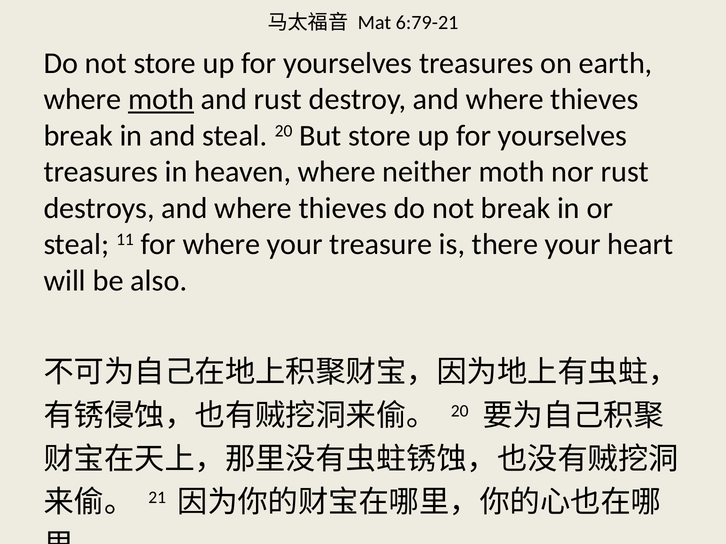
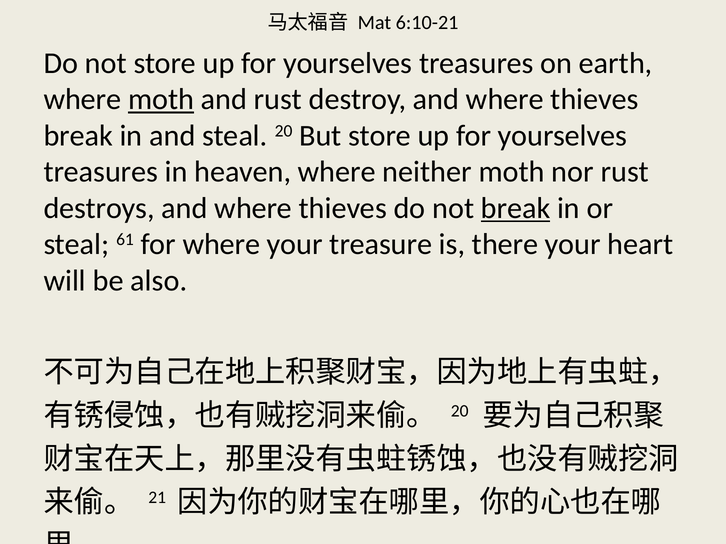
6:79-21: 6:79-21 -> 6:10-21 (427, 23)
break underline: none -> present (516, 208)
11: 11 -> 61 (125, 240)
